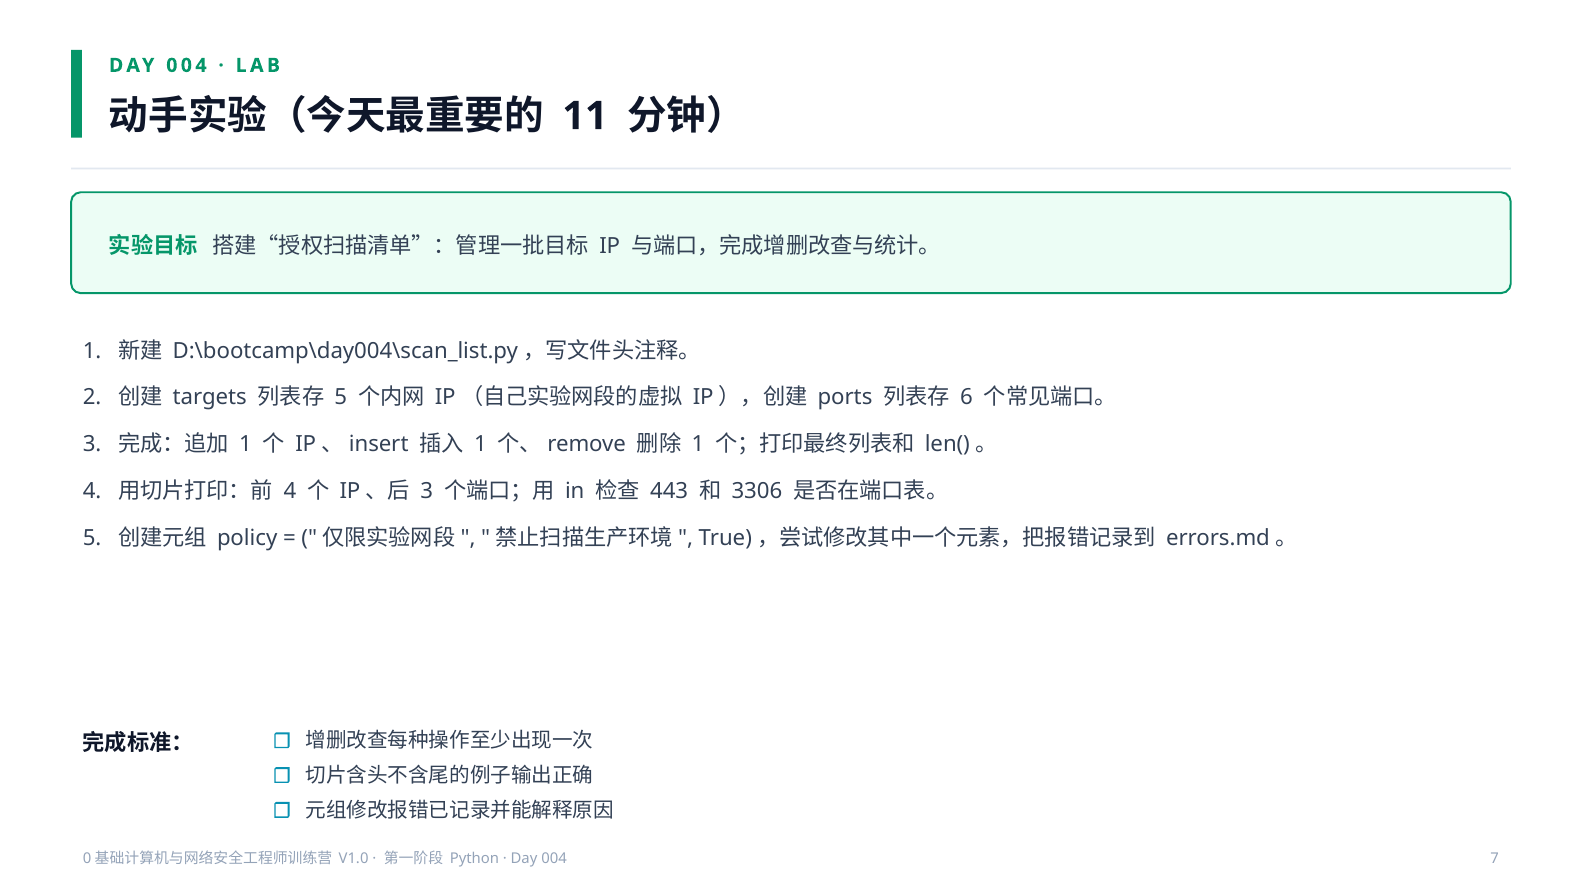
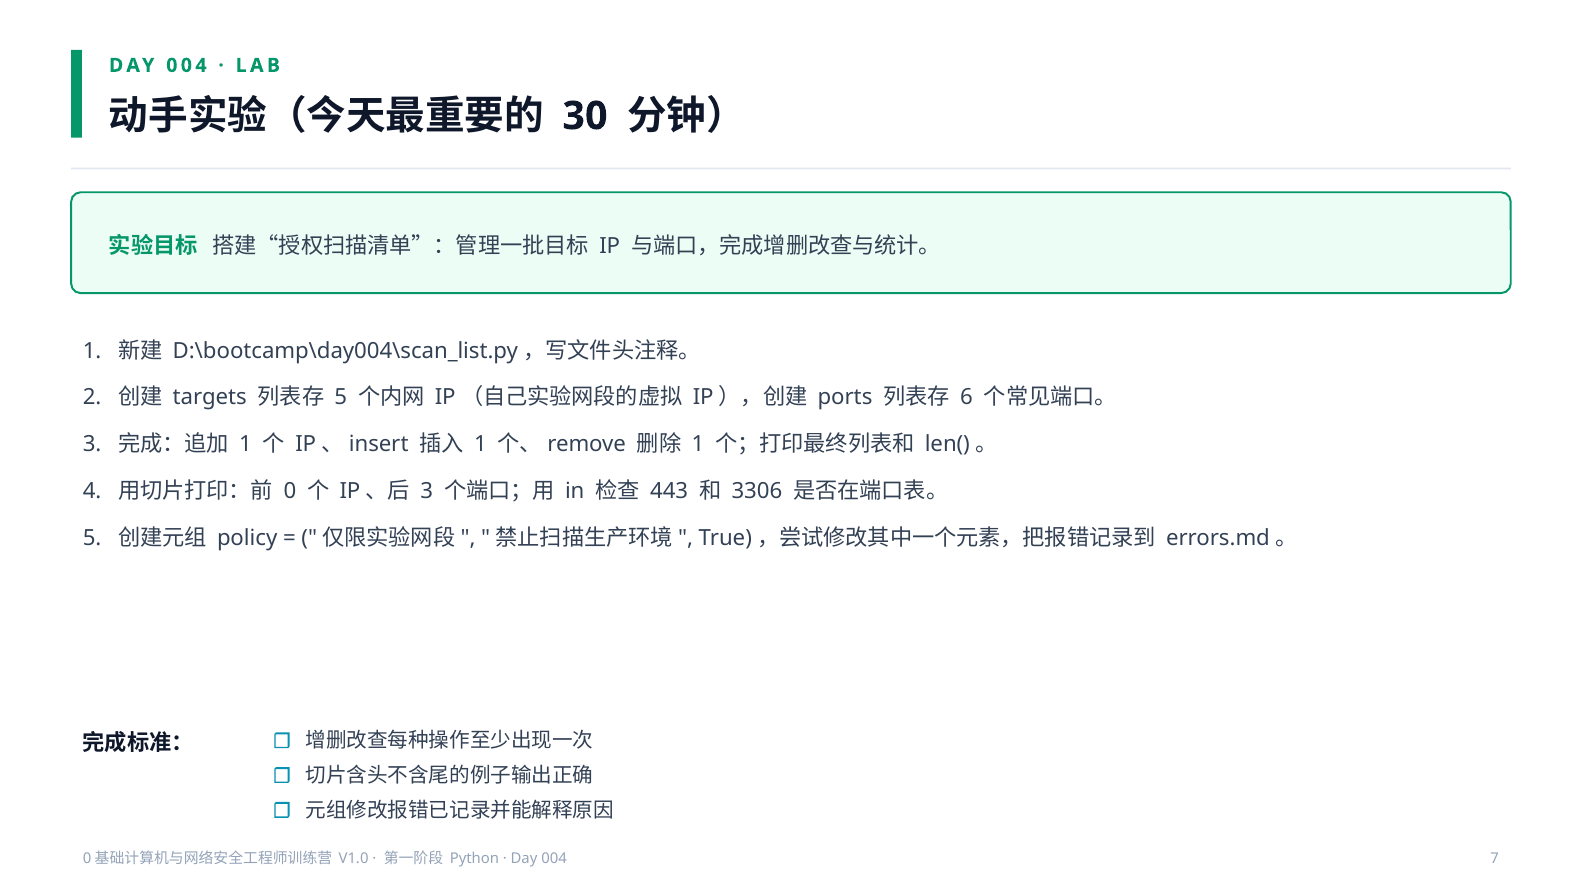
11: 11 -> 30 (585, 116)
4: 4 -> 0 (290, 491)
